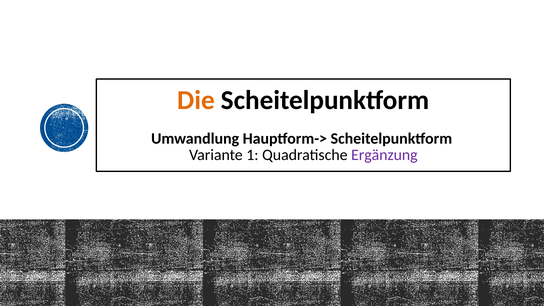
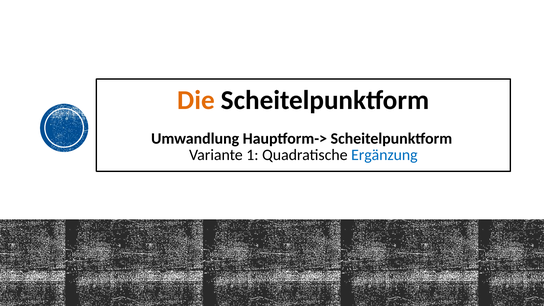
Ergänzung colour: purple -> blue (384, 155)
